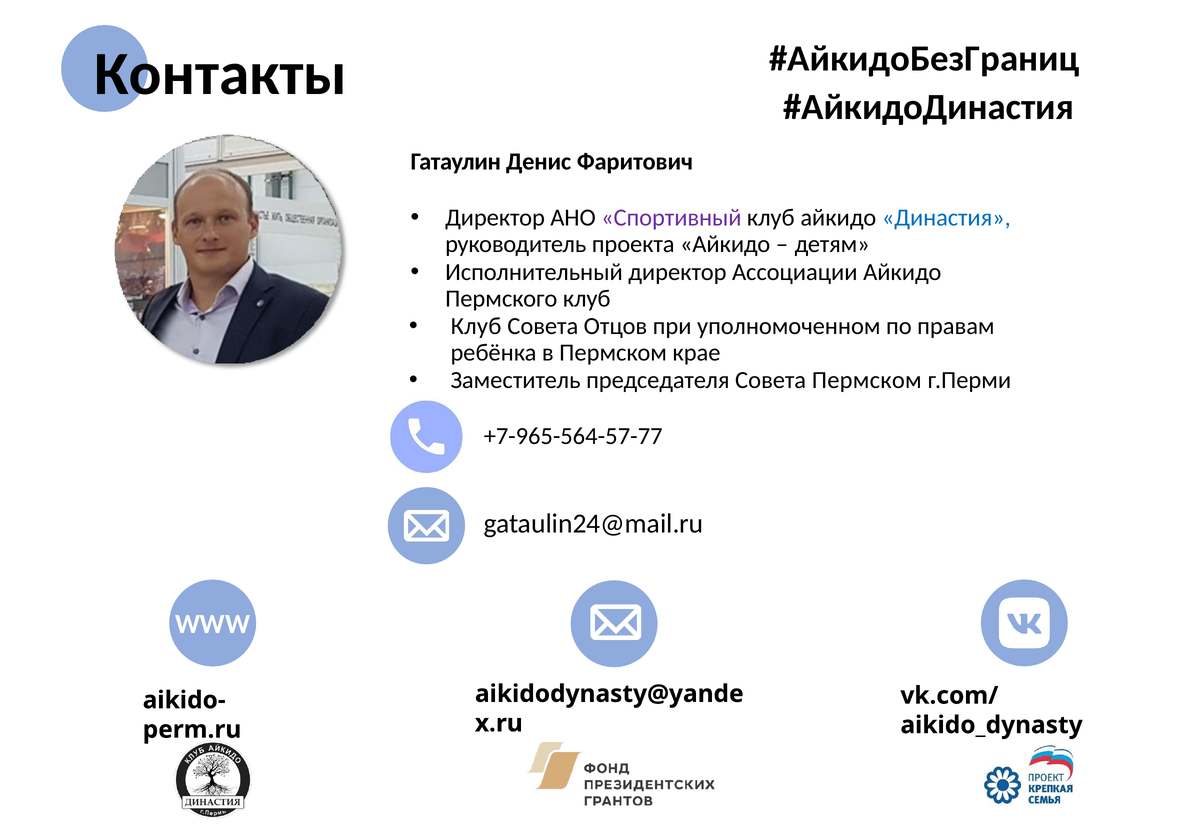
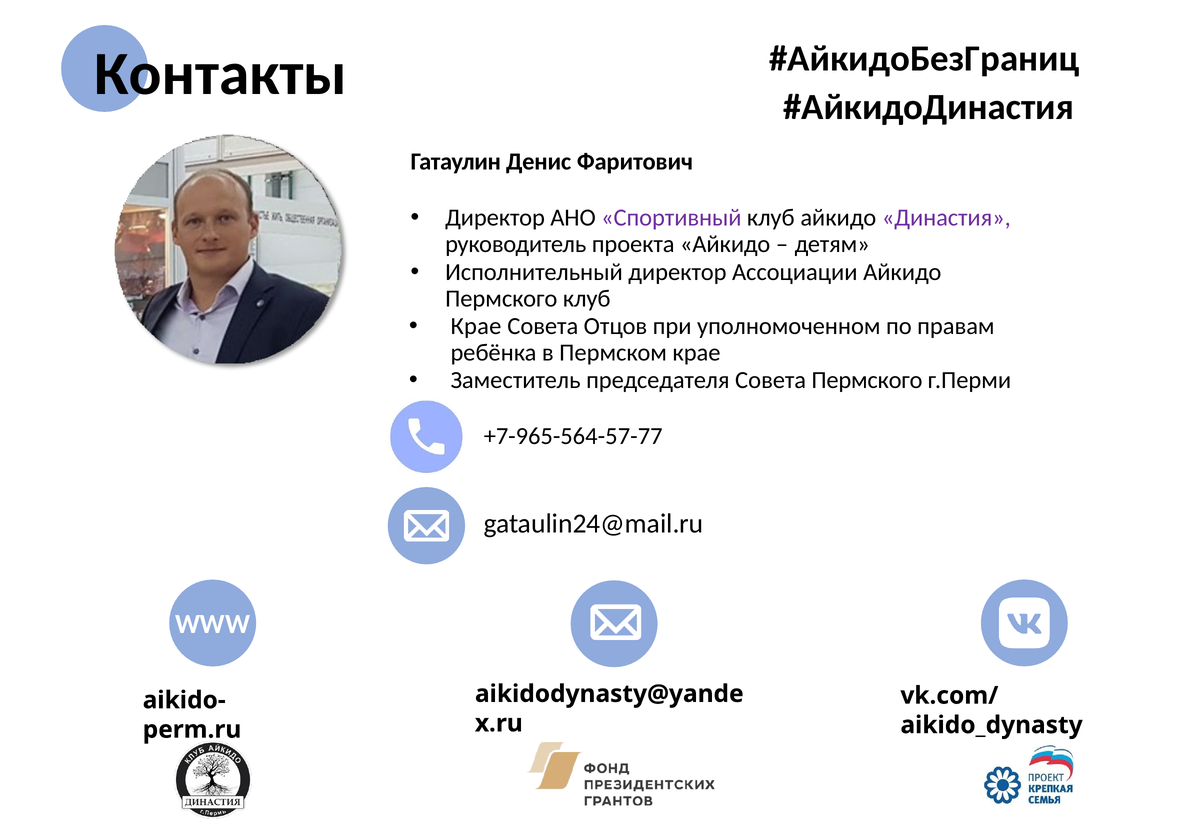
Династия colour: blue -> purple (946, 218)
Клуб: Клуб -> Крае (476, 326)
Совета Пермском: Пермском -> Пермского (867, 380)
